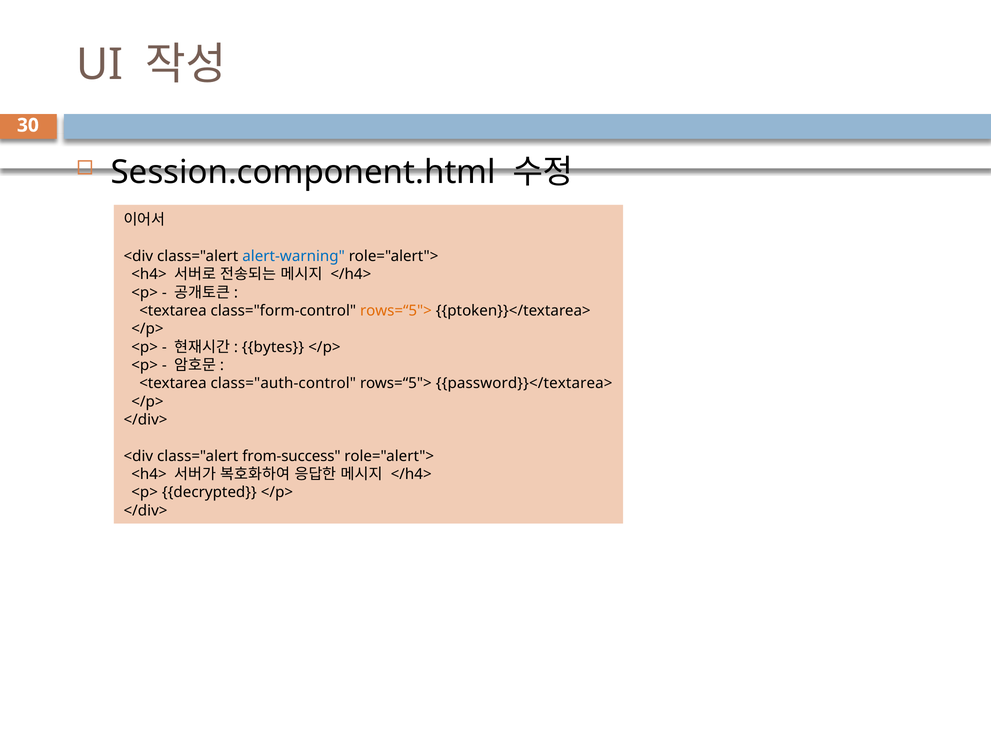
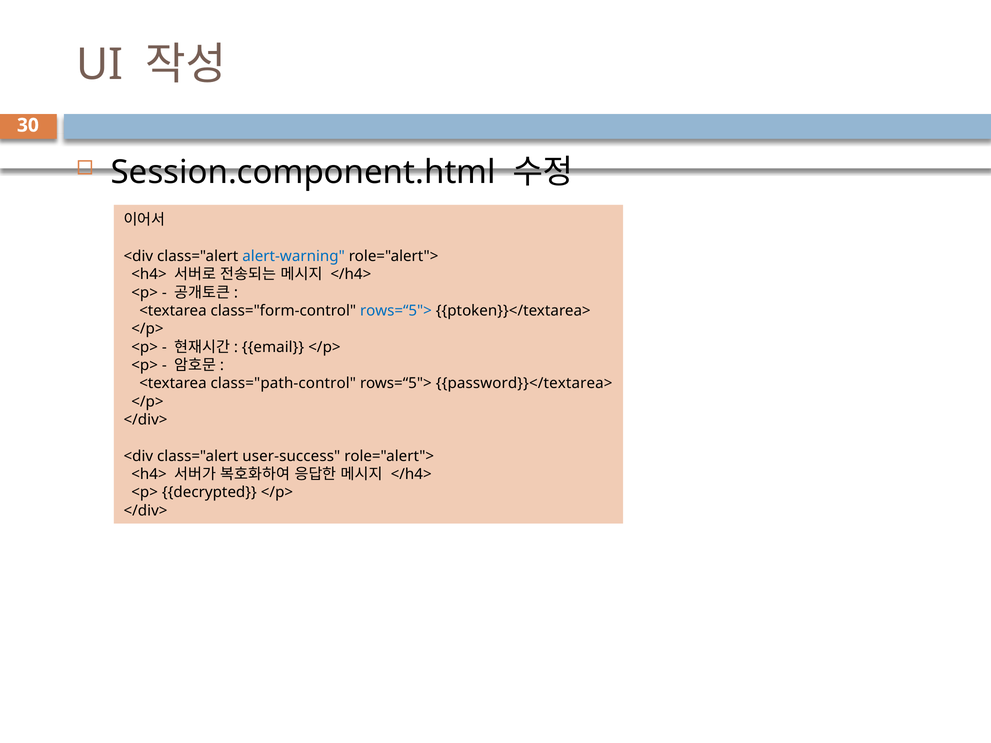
rows=“5"> colour: orange -> blue (396, 311)
bytes: bytes -> email (273, 347)
class="auth-control: class="auth-control -> class="path-control (283, 384)
from-success: from-success -> user-success (291, 456)
